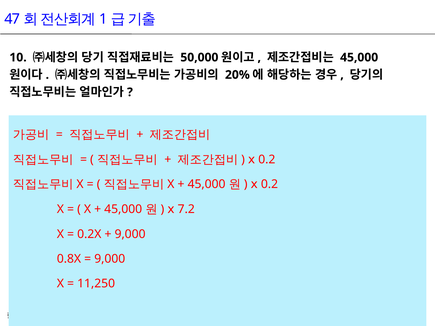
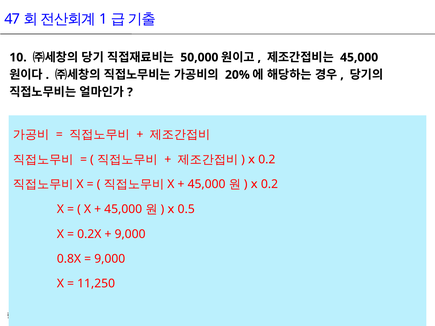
7.2: 7.2 -> 0.5 (186, 209)
